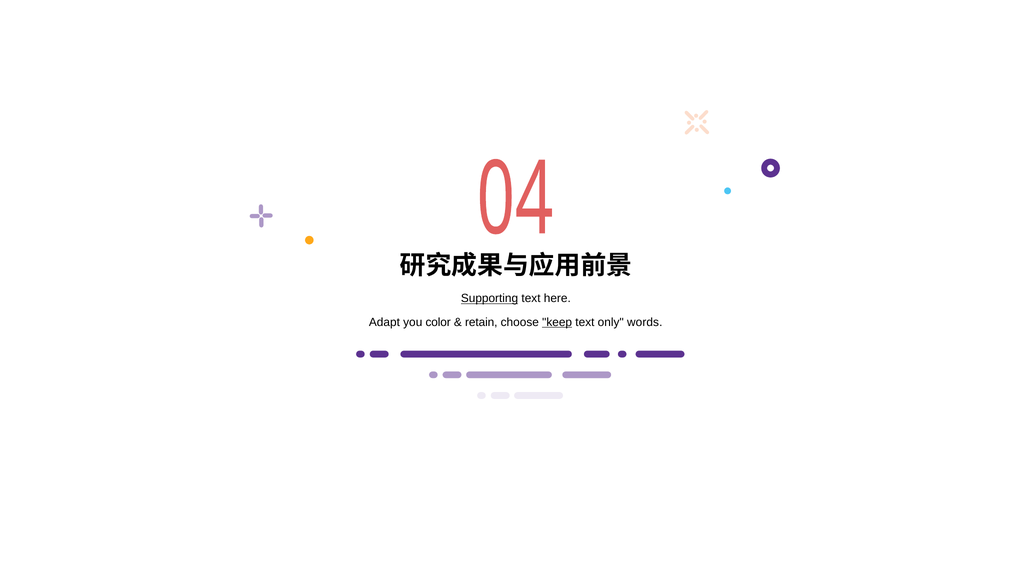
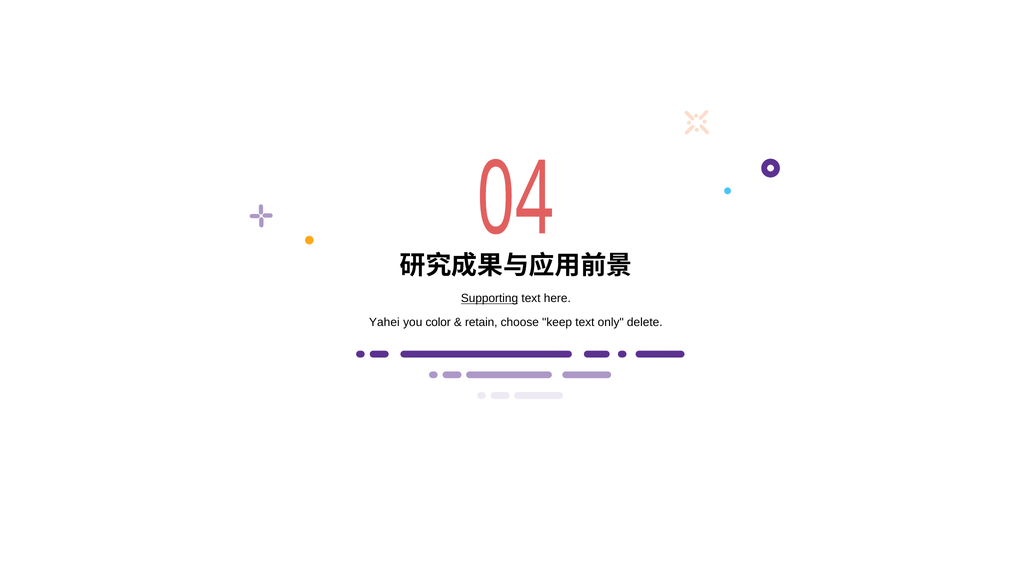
Adapt: Adapt -> Yahei (384, 322)
keep underline: present -> none (557, 322)
words: words -> delete (645, 322)
